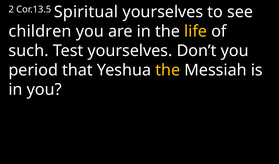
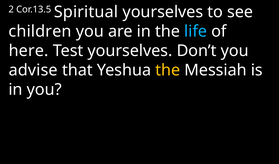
life colour: yellow -> light blue (196, 31)
such: such -> here (29, 51)
period: period -> advise (33, 70)
